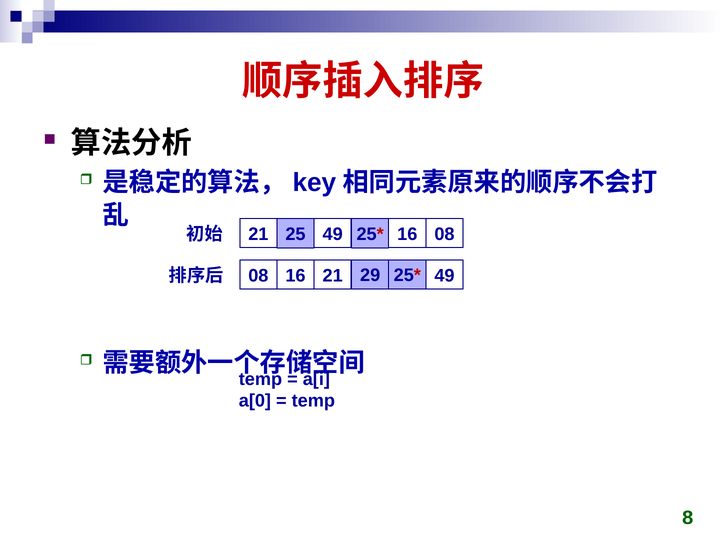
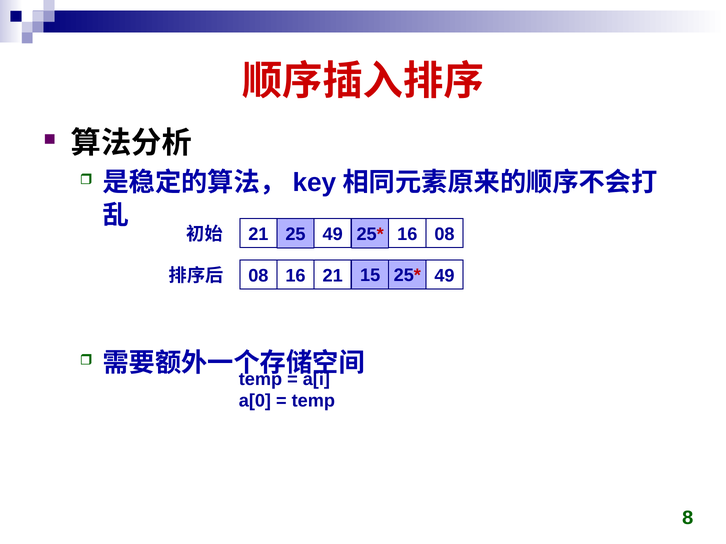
29: 29 -> 15 (370, 276)
